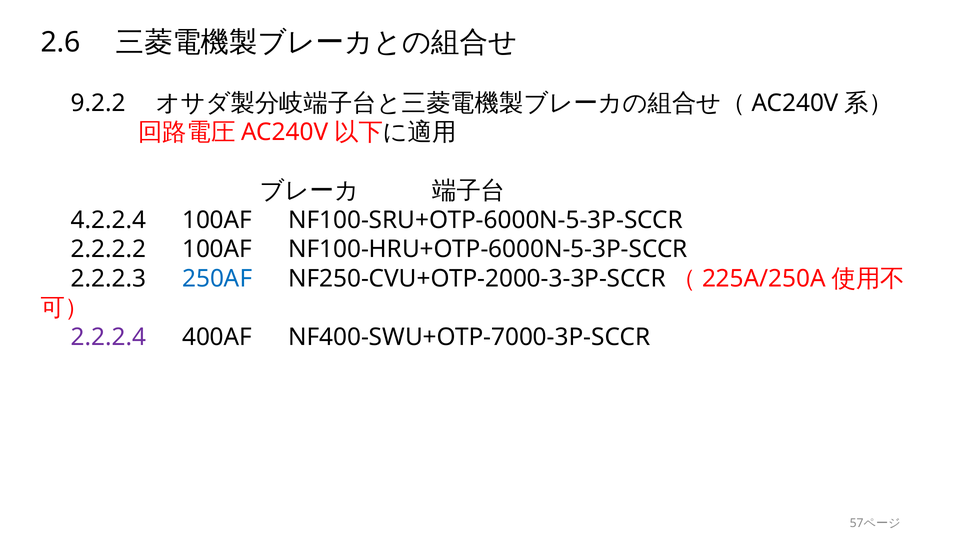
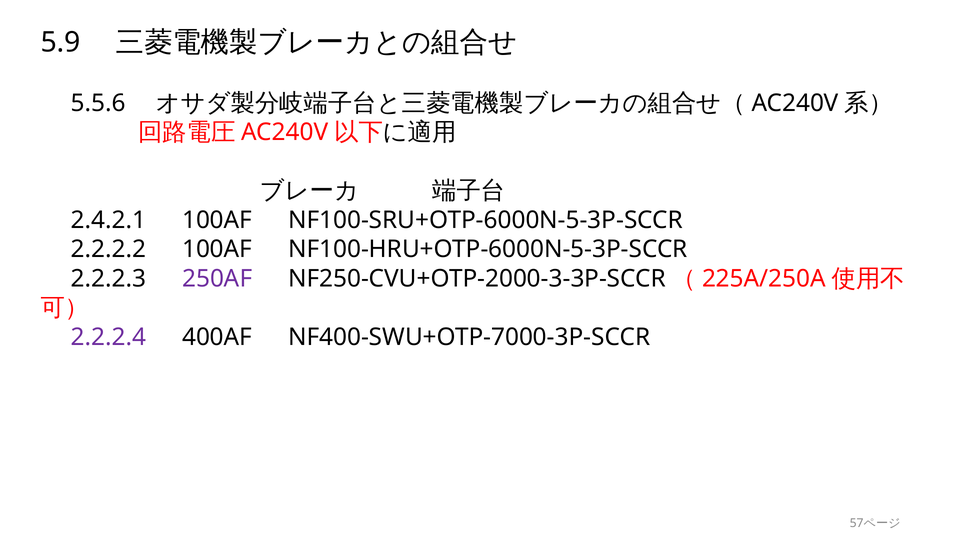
2.6: 2.6 -> 5.9 (61, 42)
9.2.2: 9.2.2 -> 5.5.6 (98, 103)
4.2.2.4: 4.2.2.4 -> 2.4.2.1 (108, 220)
250AF colour: blue -> purple (217, 278)
